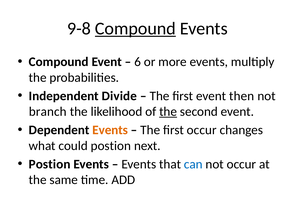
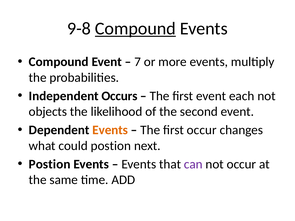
6: 6 -> 7 (138, 62)
Divide: Divide -> Occurs (119, 96)
then: then -> each (242, 96)
branch: branch -> objects (48, 112)
the underline: present -> none (168, 112)
can colour: blue -> purple (193, 164)
